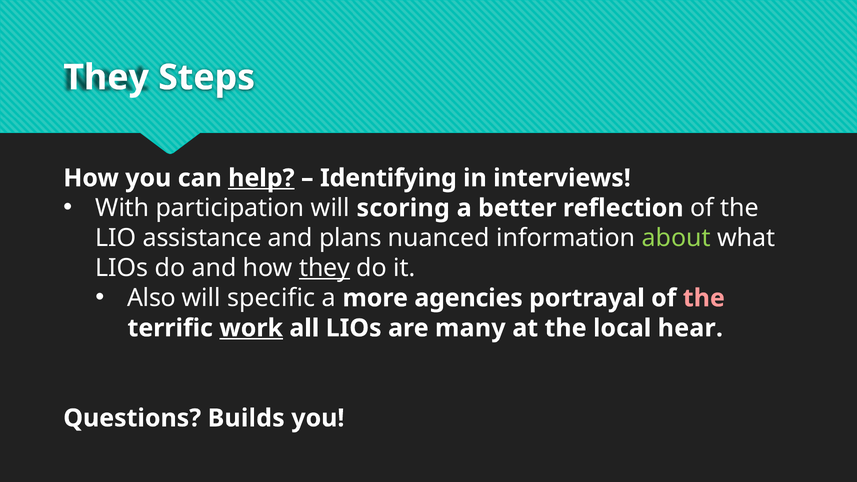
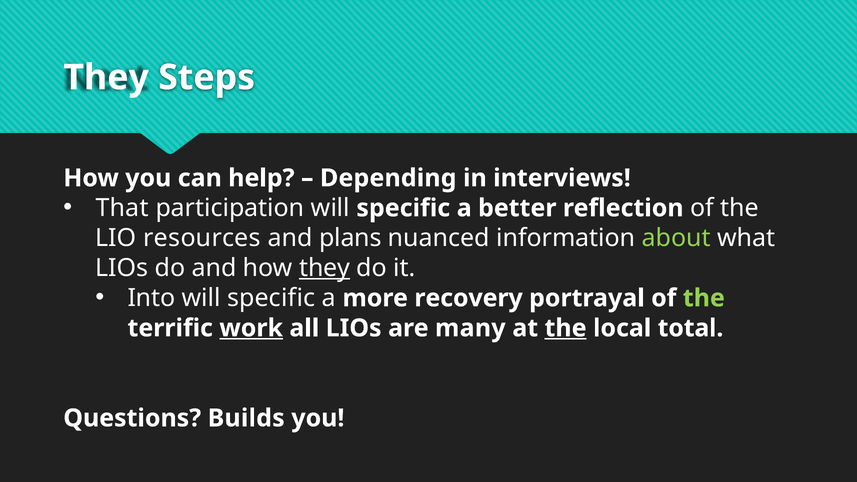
help underline: present -> none (261, 178)
Identifying: Identifying -> Depending (388, 178)
With: With -> That (122, 208)
participation will scoring: scoring -> specific (403, 208)
assistance: assistance -> resources (202, 238)
Also: Also -> Into (151, 298)
agencies: agencies -> recovery (469, 298)
the colour: pink -> light green (704, 298)
the underline: none -> present (566, 328)
hear: hear -> total (691, 328)
